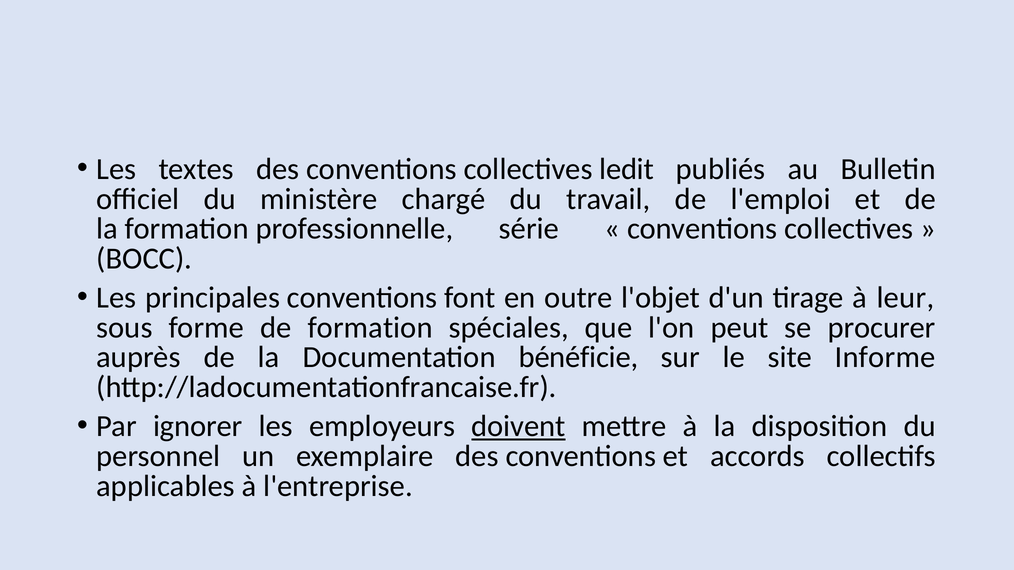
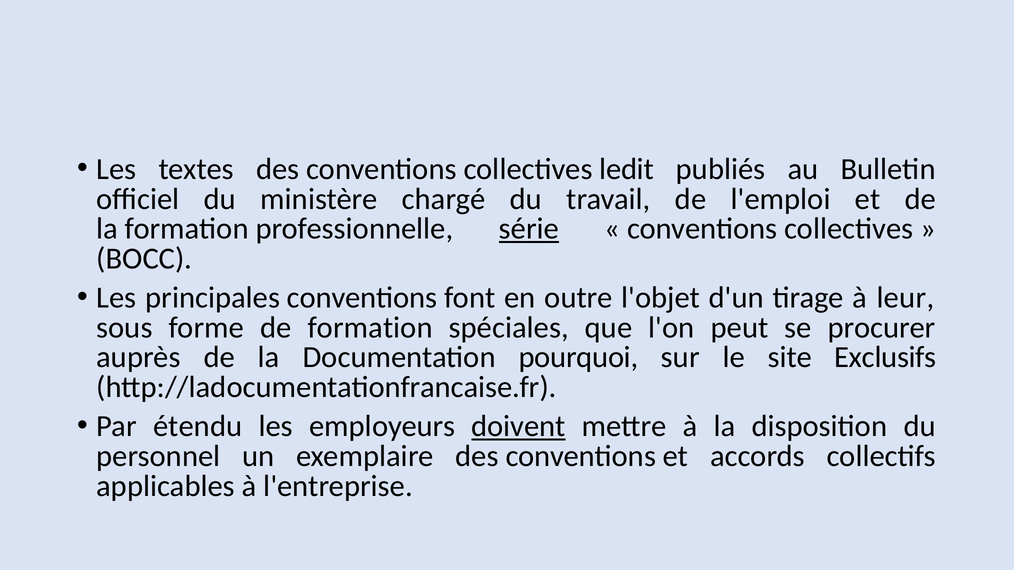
série underline: none -> present (529, 229)
bénéficie: bénéficie -> pourquoi (578, 358)
Informe: Informe -> Exclusifs (885, 358)
ignorer: ignorer -> étendu (198, 427)
